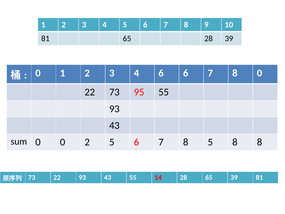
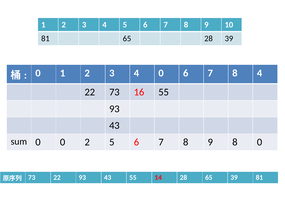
4 6: 6 -> 0 (161, 73)
8 0: 0 -> 4 (260, 73)
95: 95 -> 16 (139, 92)
5: 5 -> 9 (210, 142)
8 8: 8 -> 0 (260, 142)
